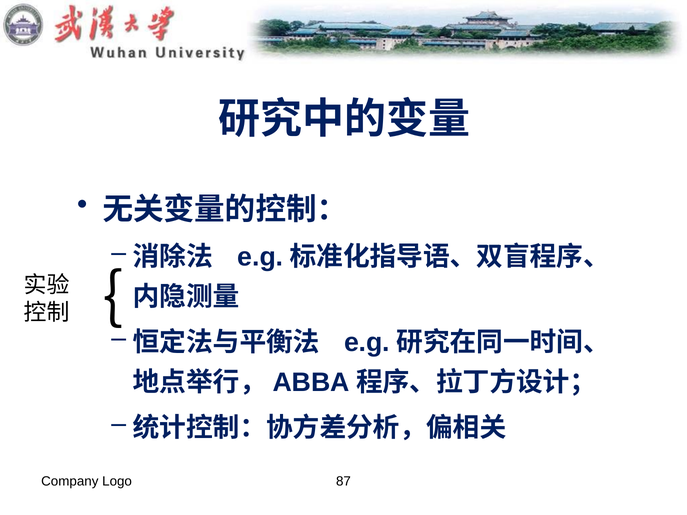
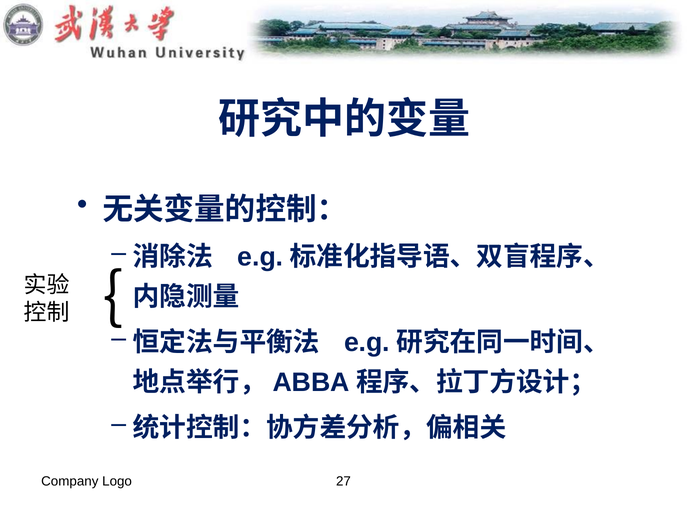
87: 87 -> 27 (343, 482)
